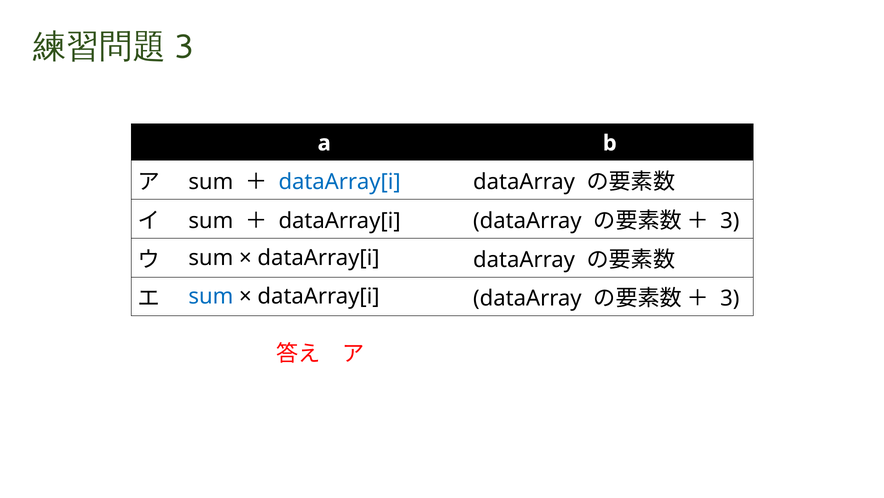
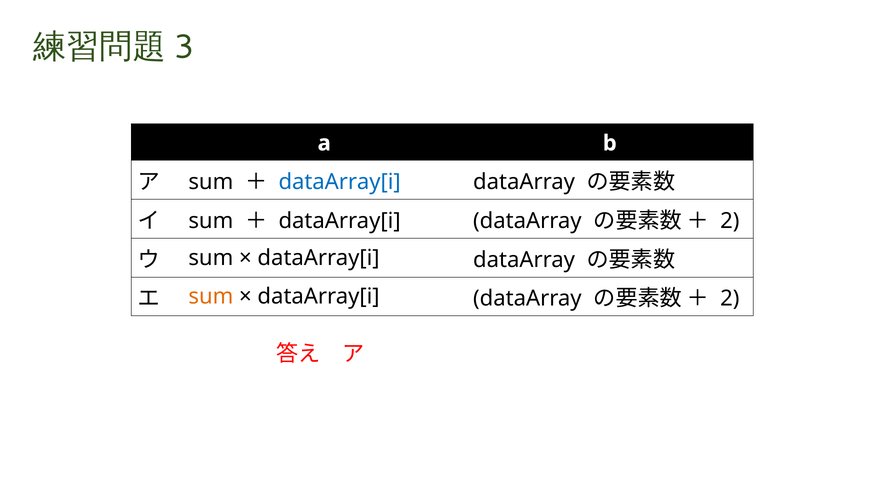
3: 3 -> 2 (730, 221)
sum colour: blue -> orange (211, 296)
3: 3 -> 2 (730, 298)
